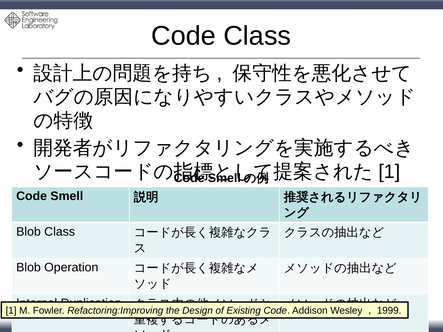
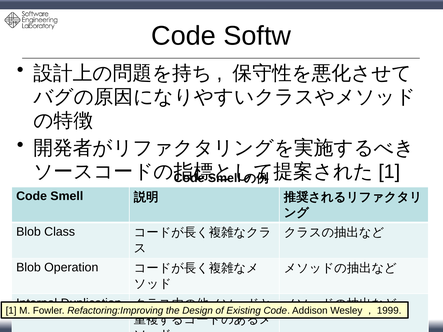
Code Class: Class -> Softw (257, 36)
